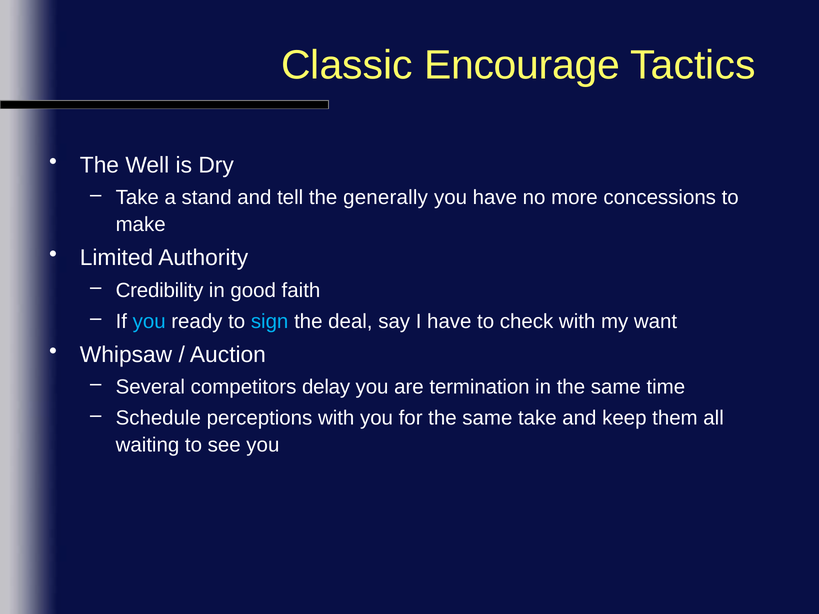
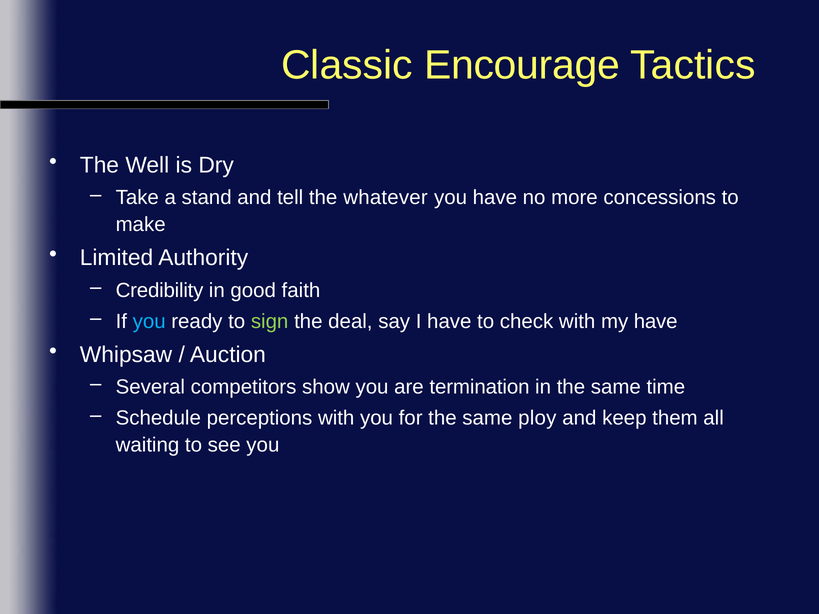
generally: generally -> whatever (386, 198)
sign colour: light blue -> light green (270, 322)
my want: want -> have (656, 322)
delay: delay -> show (326, 387)
same take: take -> ploy (537, 418)
